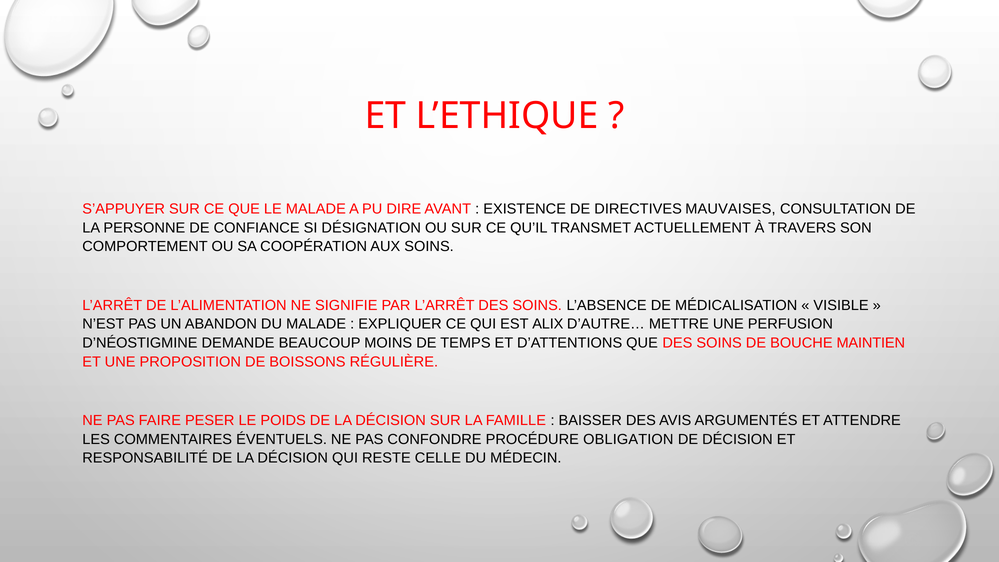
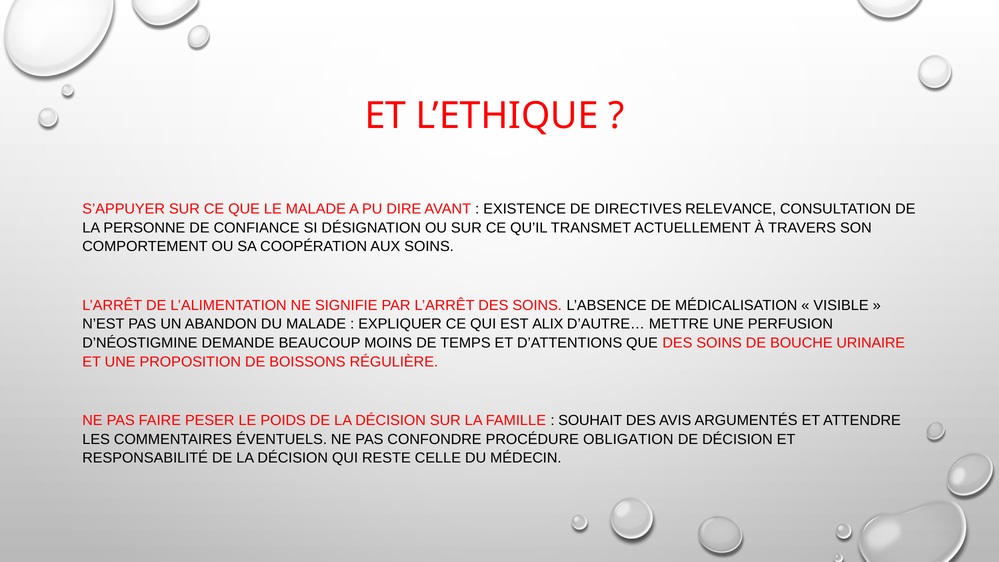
MAUVAISES: MAUVAISES -> RELEVANCE (731, 209)
MAINTIEN: MAINTIEN -> URINAIRE (871, 343)
BAISSER: BAISSER -> SOUHAIT (590, 420)
